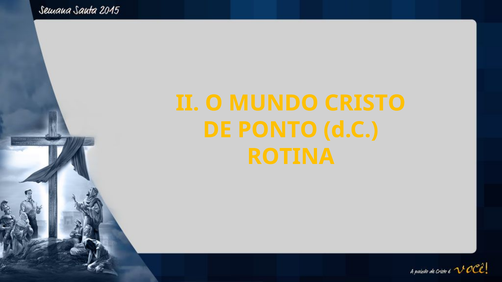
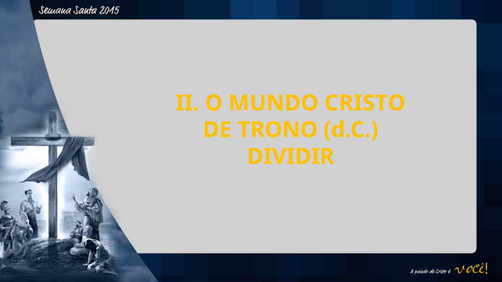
PONTO: PONTO -> TRONO (278, 130)
ROTINA: ROTINA -> DIVIDIR (291, 157)
